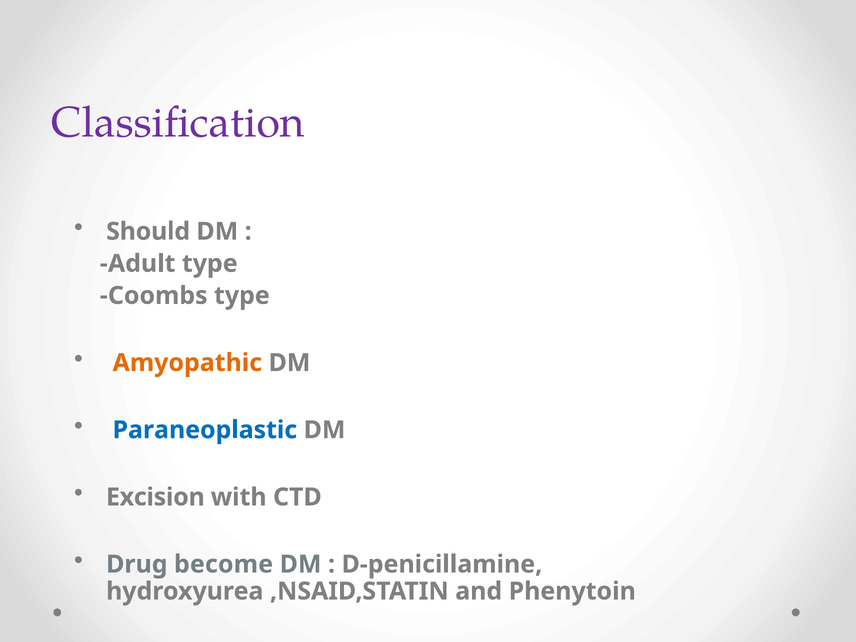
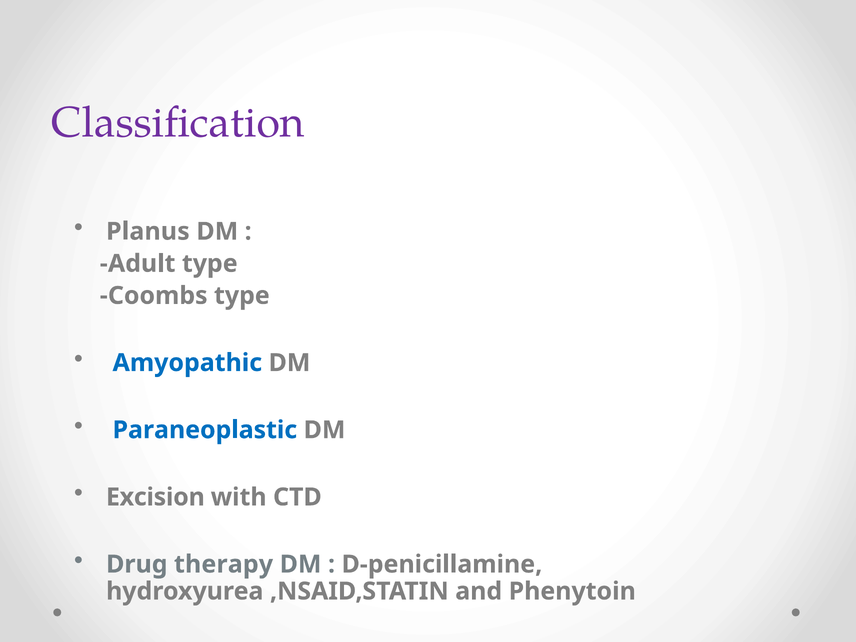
Should: Should -> Planus (148, 231)
Amyopathic colour: orange -> blue (187, 363)
become: become -> therapy (224, 564)
